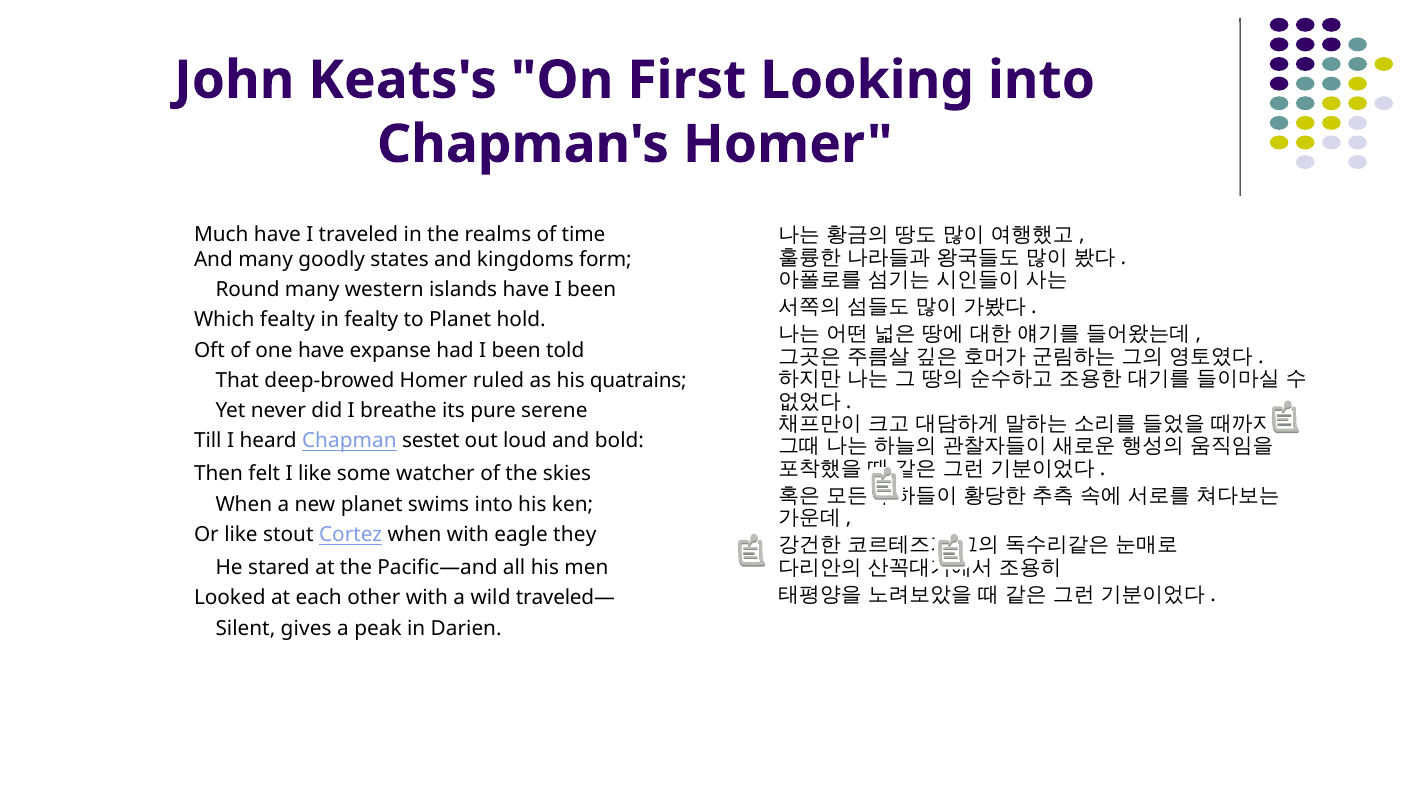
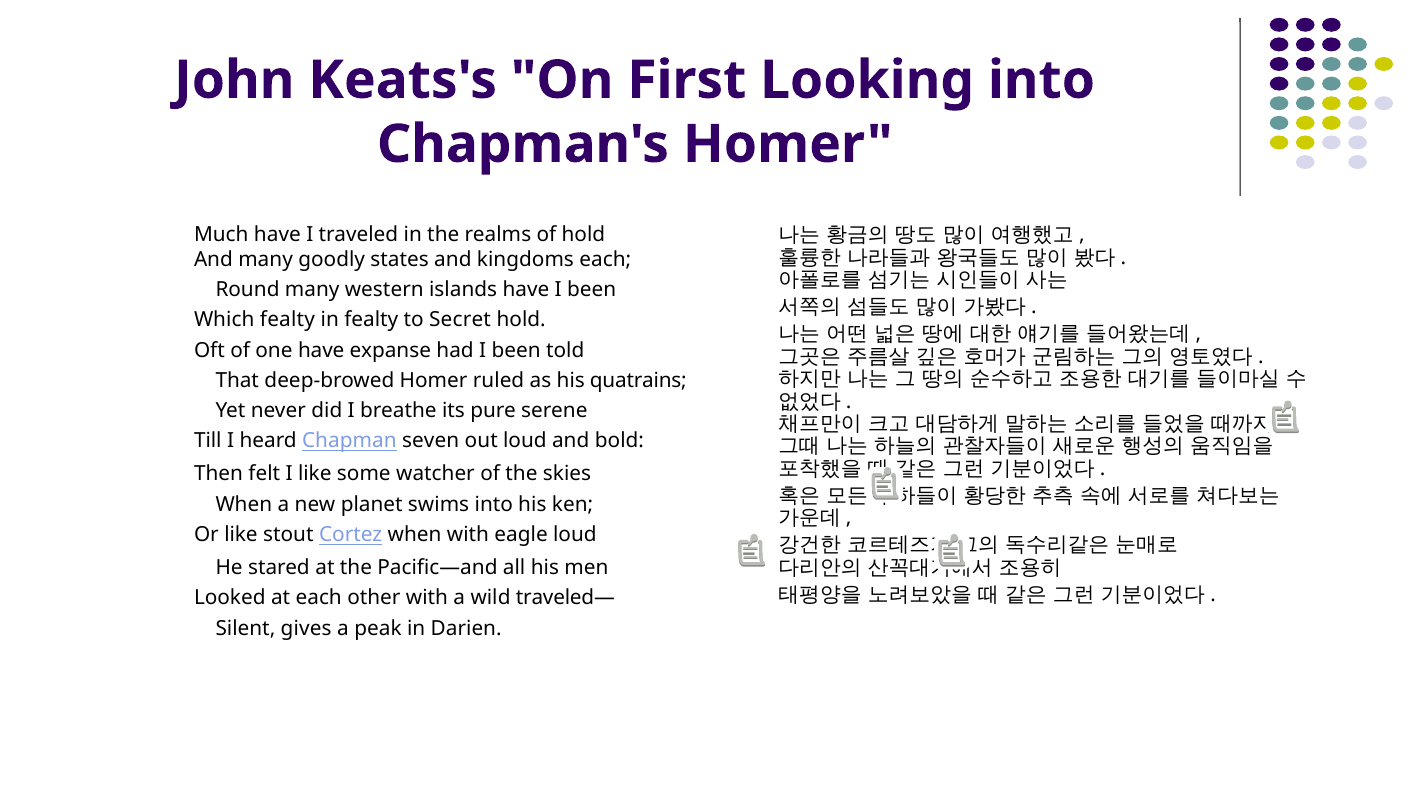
of time: time -> hold (583, 235)
kingdoms form: form -> each (605, 260)
to Planet: Planet -> Secret (460, 320)
sestet: sestet -> seven (431, 441)
eagle they: they -> loud (575, 534)
